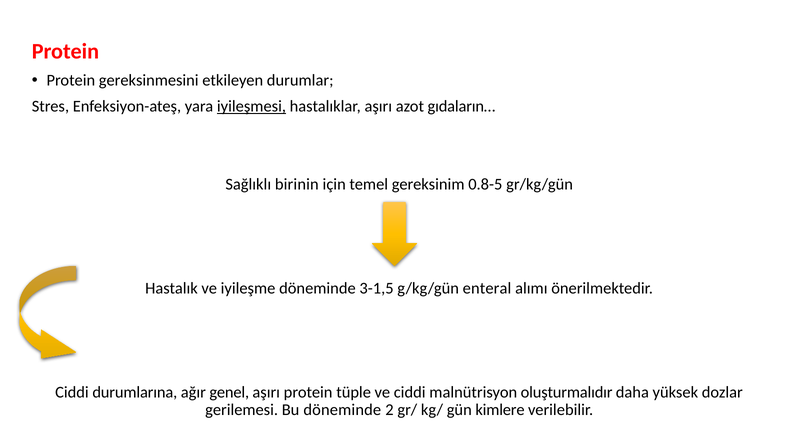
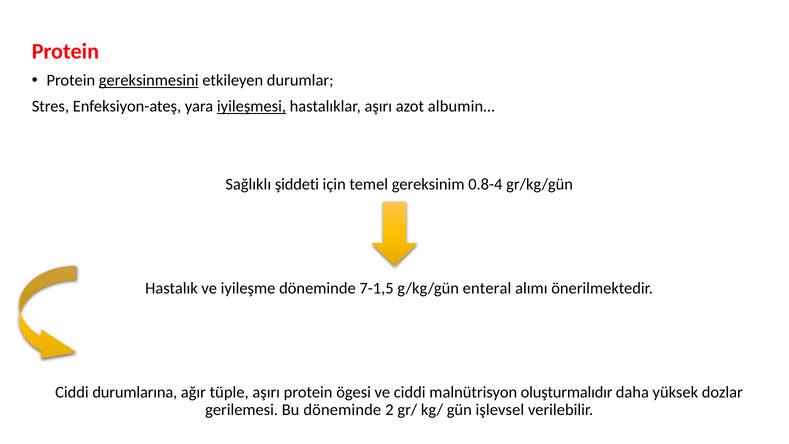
gereksinmesini underline: none -> present (149, 80)
gıdaların…: gıdaların… -> albumin… (461, 106)
birinin: birinin -> şiddeti (297, 184)
0.8-5: 0.8-5 -> 0.8-4 (485, 184)
3-1,5: 3-1,5 -> 7-1,5 (377, 288)
genel: genel -> tüple (229, 392)
tüple: tüple -> ögesi (354, 392)
kimlere: kimlere -> işlevsel (500, 410)
